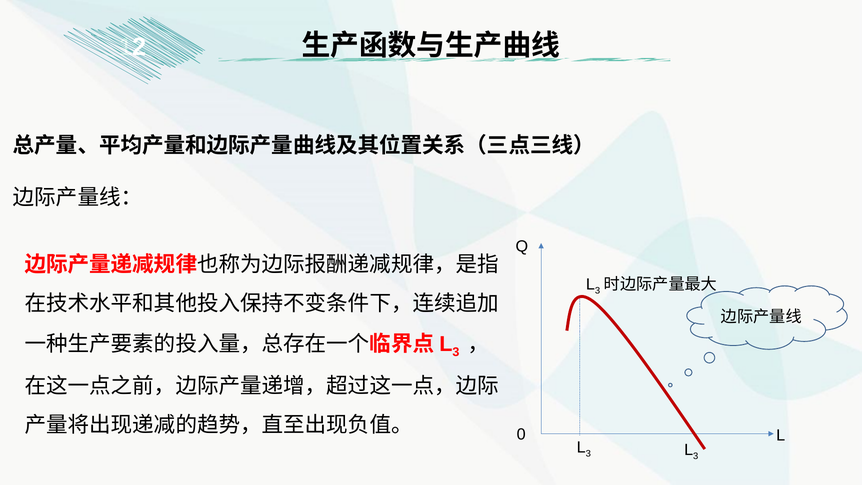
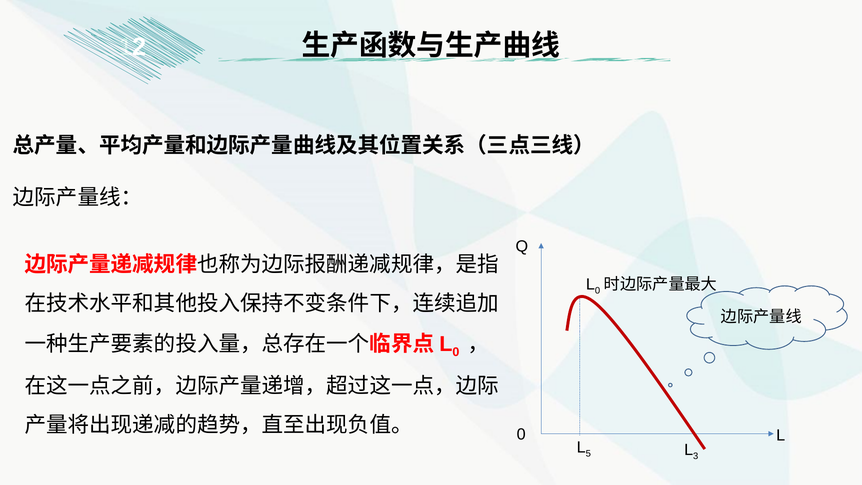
3: 3 -> 0 (598, 290)
3: 3 -> 0 (456, 352)
3: 3 -> 5 (588, 454)
